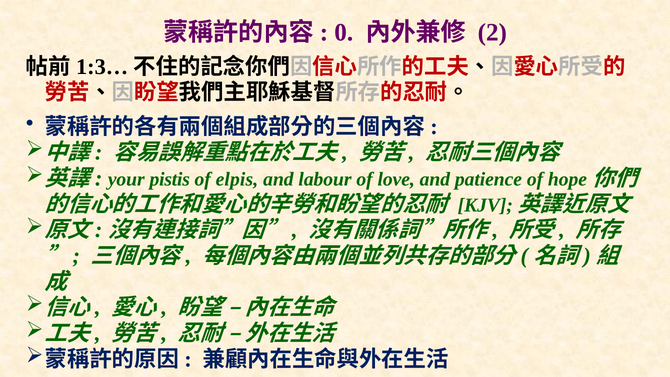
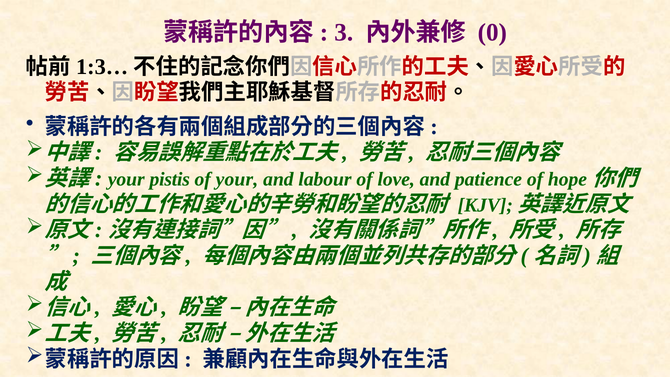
0: 0 -> 3 (344, 32)
2: 2 -> 0 (492, 32)
of elpis: elpis -> your (237, 179)
